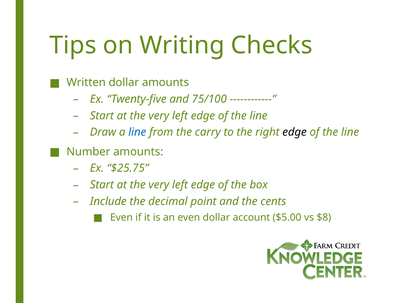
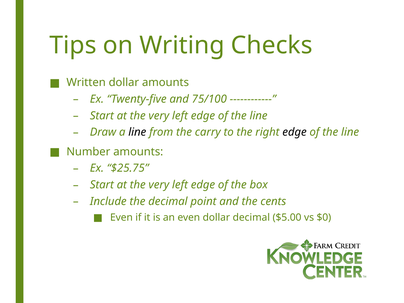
line colour: blue -> black (137, 132)
dollar account: account -> decimal (251, 217)
$8: $8 -> $0 (324, 217)
